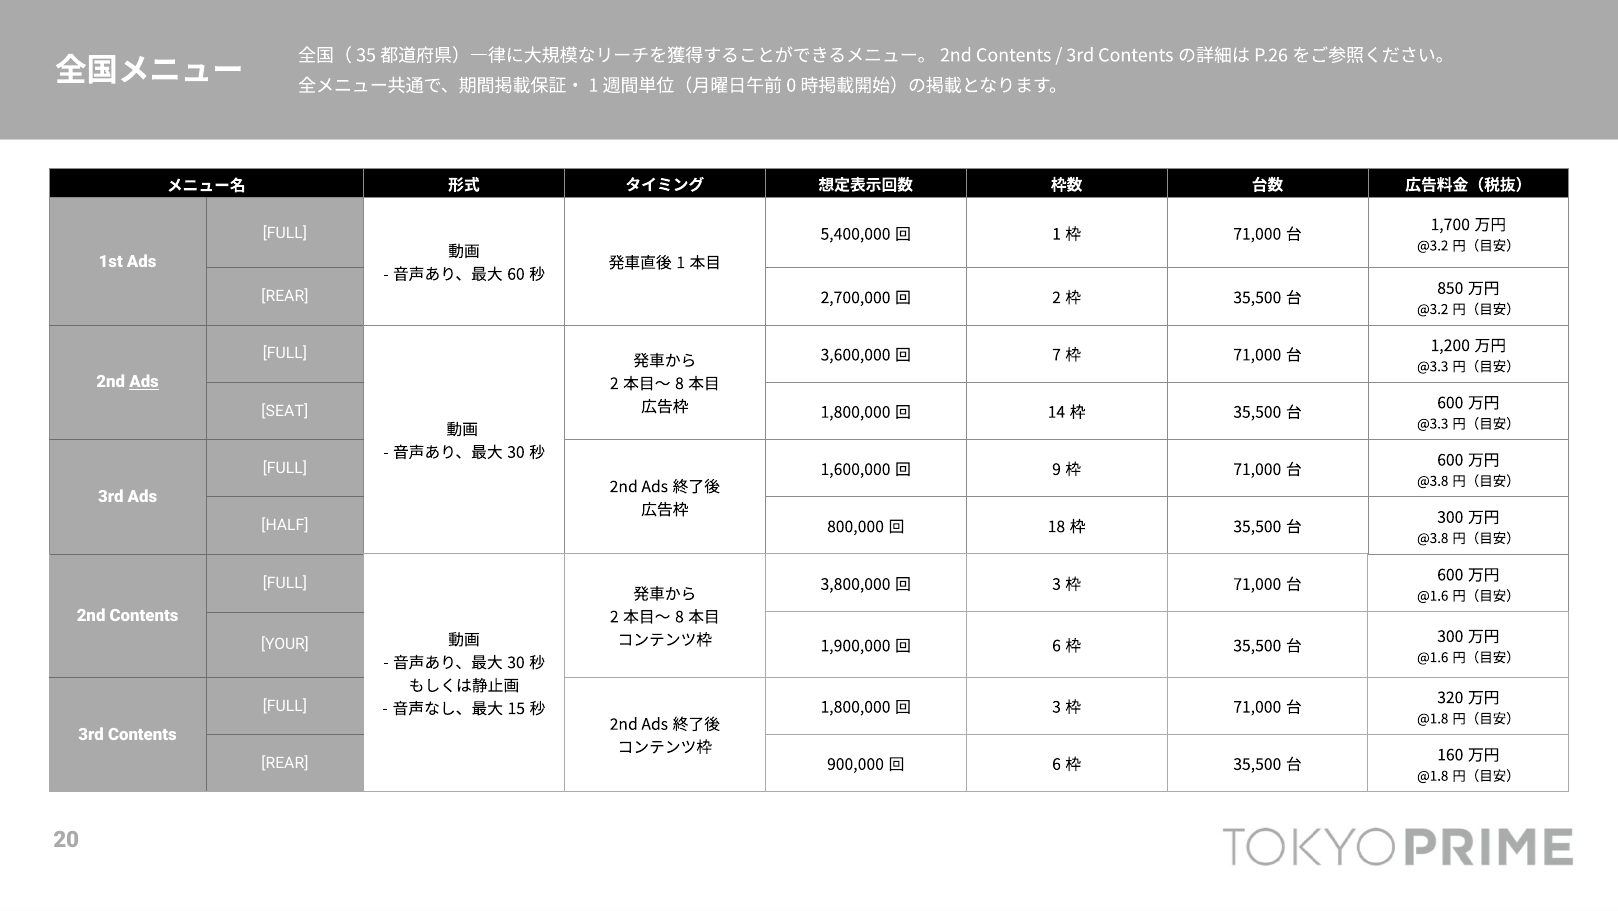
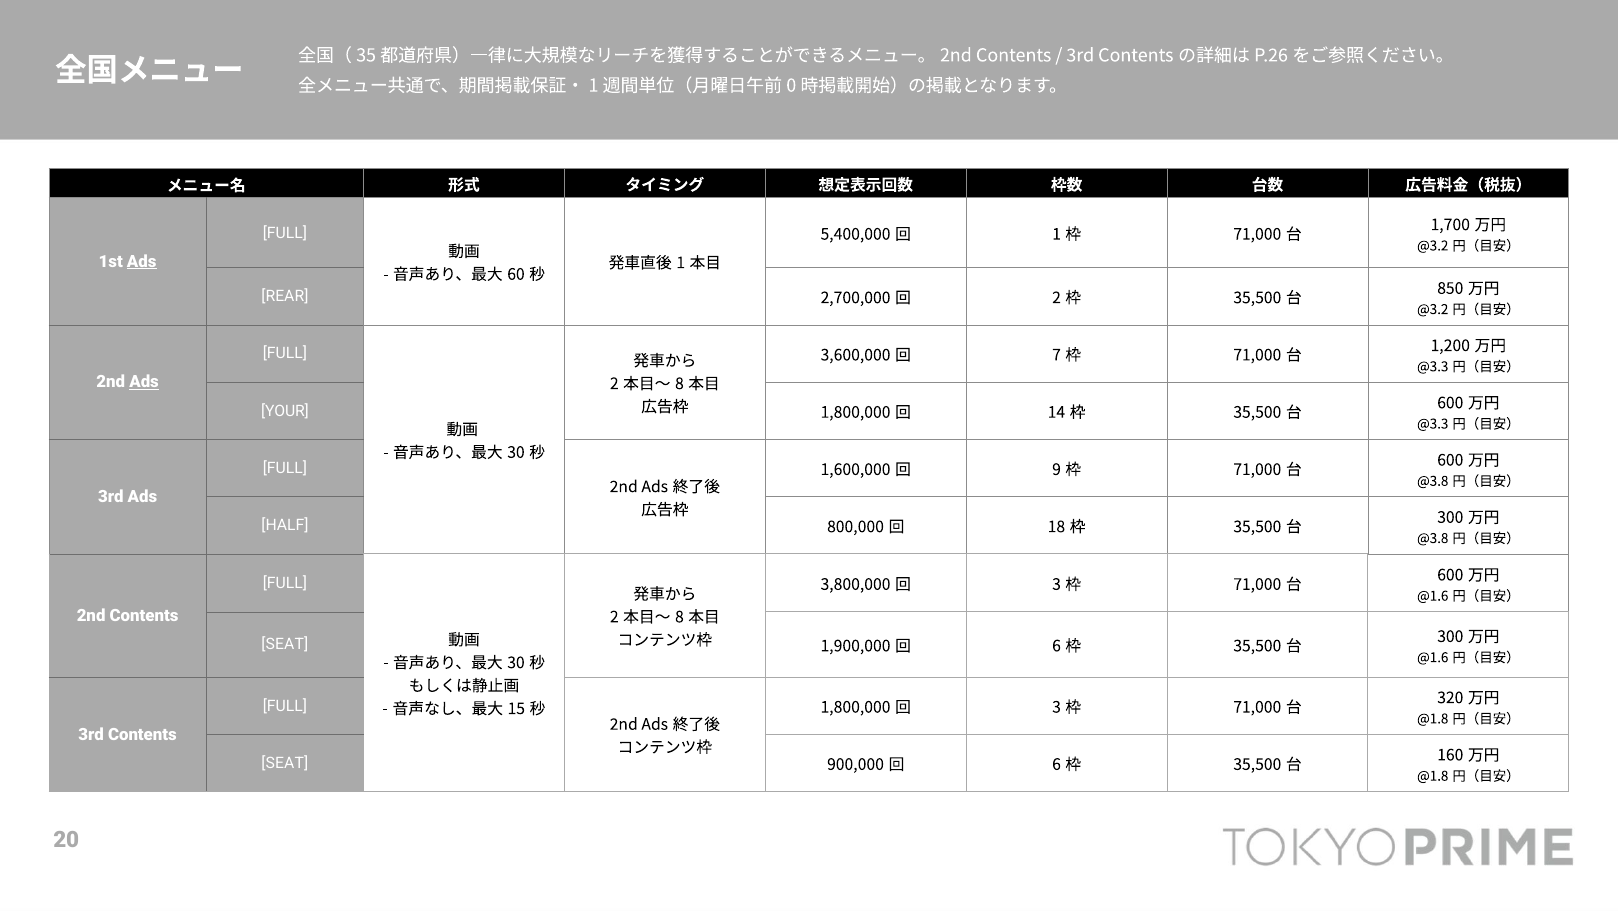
Ads underline: none -> present (142, 261)
SEAT: SEAT -> YOUR (285, 411)
YOUR: YOUR -> SEAT (285, 644)
REAR: REAR -> SEAT (285, 763)
